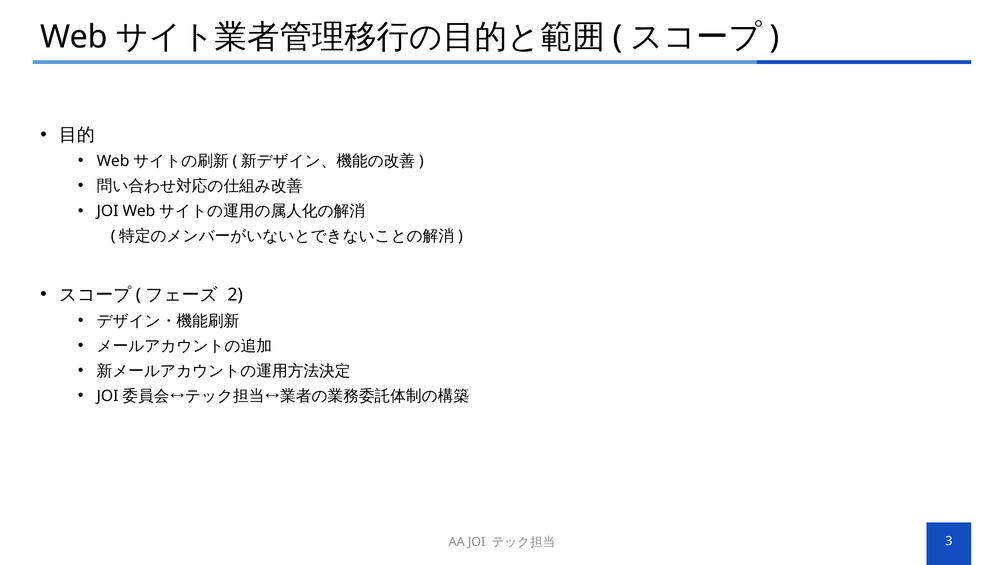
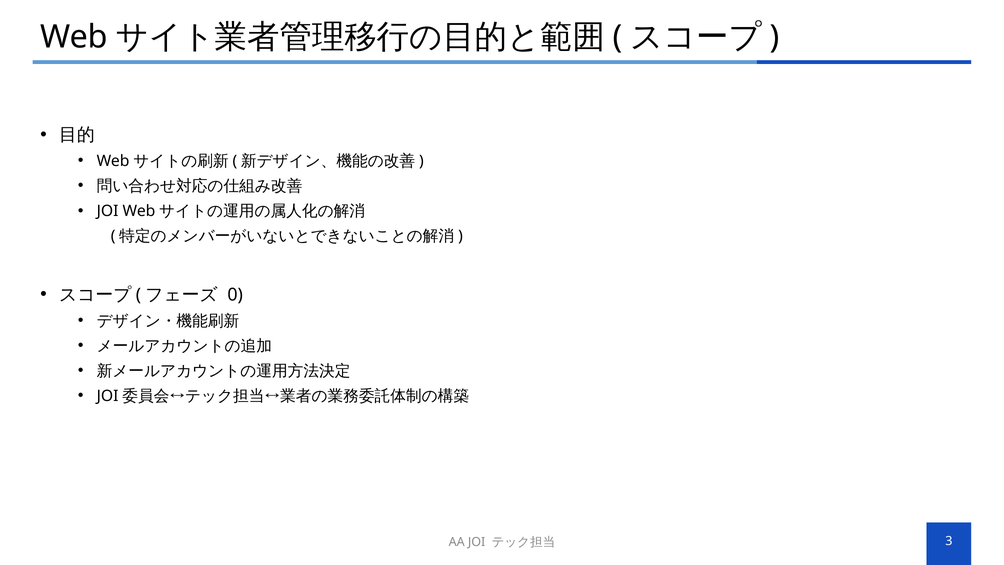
2: 2 -> 0 (235, 295)
